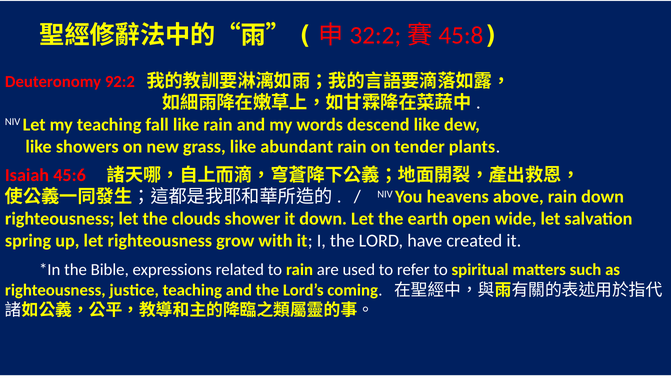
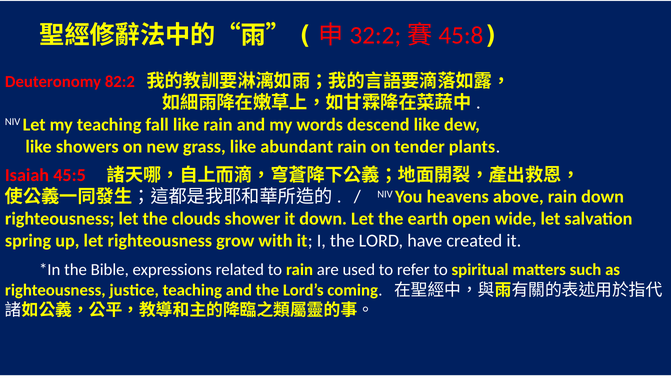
92:2: 92:2 -> 82:2 (120, 81)
45:6: 45:6 -> 45:5 (70, 175)
